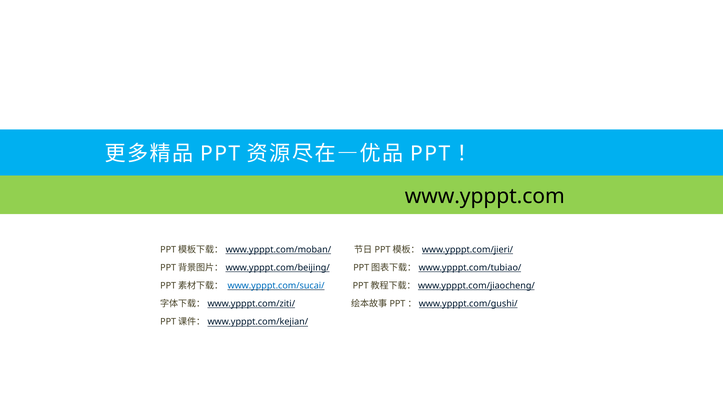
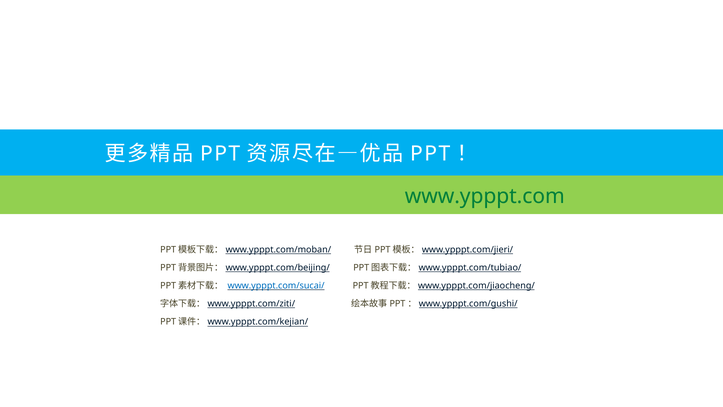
www.ypppt.com colour: black -> green (485, 196)
